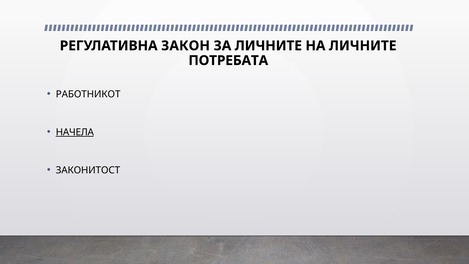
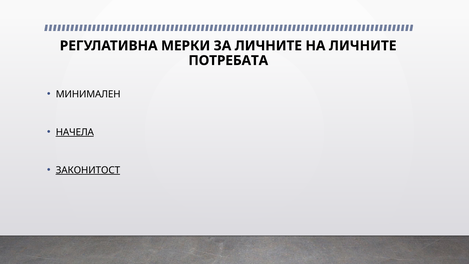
ЗАКОН: ЗАКОН -> МЕРКИ (186, 46)
РАБОТНИКОТ: РАБОТНИКОТ -> МИНИМАЛЕН (88, 94)
ЗАКОНИТОСТ underline: none -> present (88, 170)
